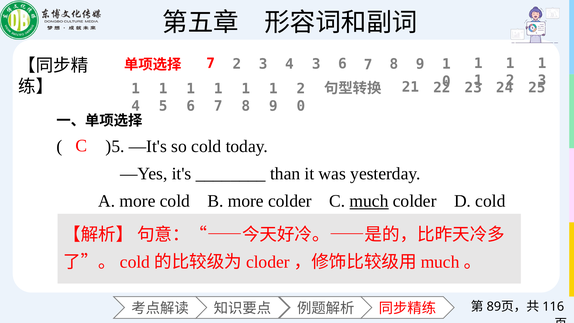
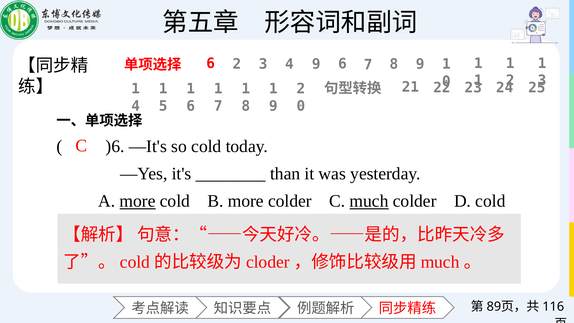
7: 7 -> 6 (211, 63)
4 3: 3 -> 9 (316, 64)
)5: )5 -> )6 (115, 146)
more underline: none -> present (138, 201)
